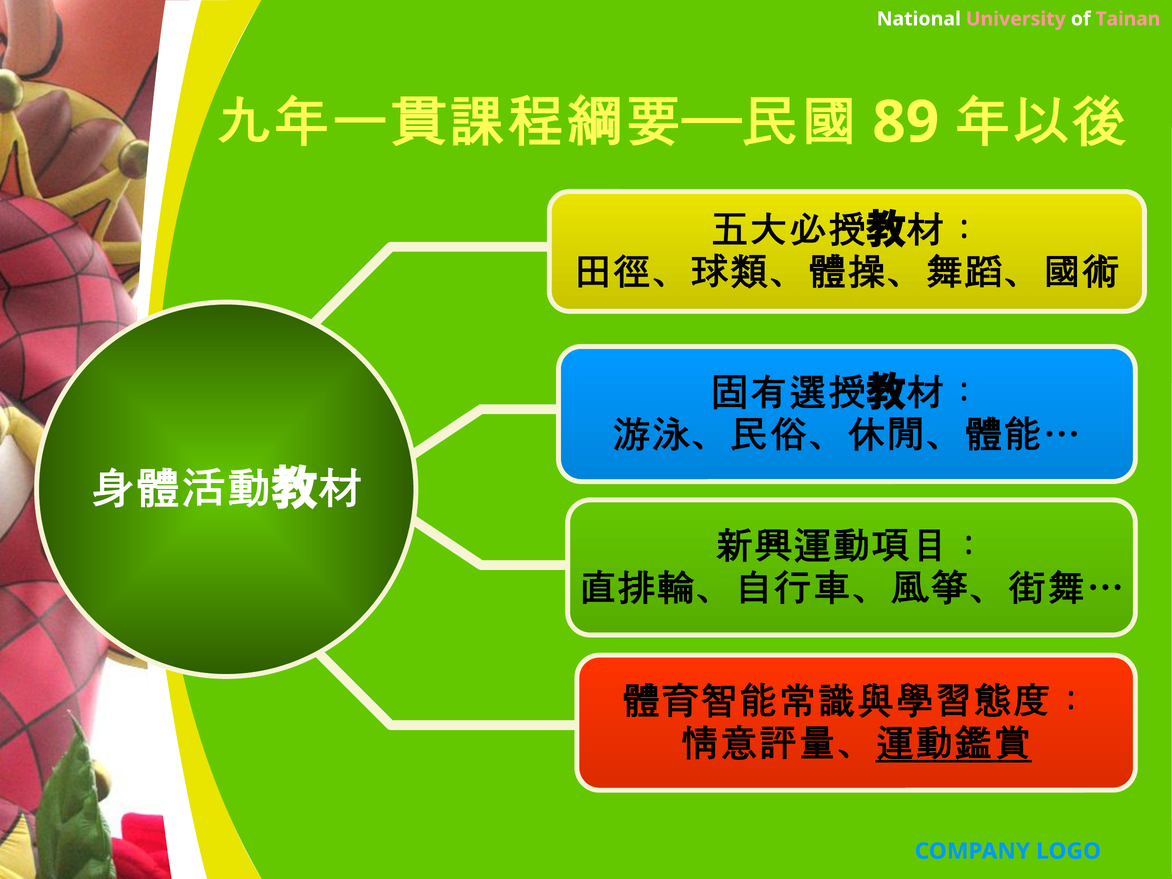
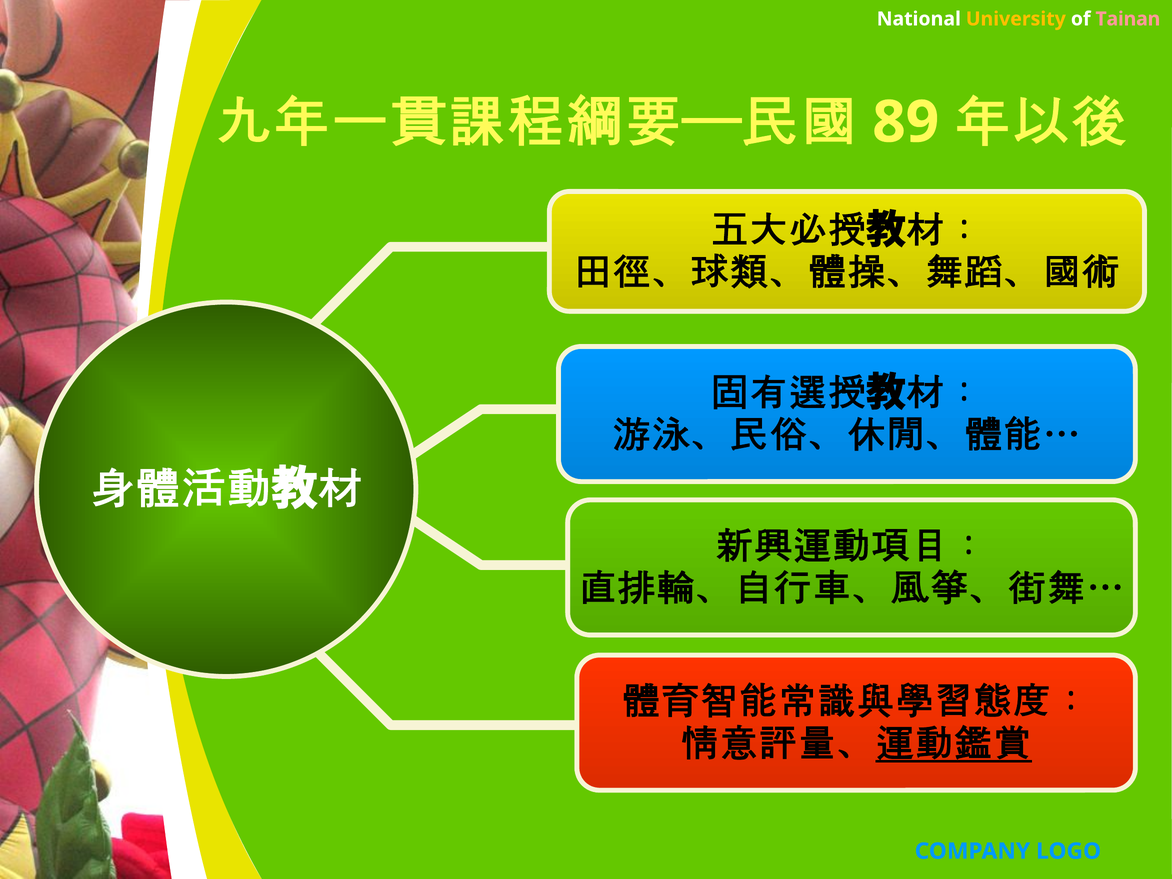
University colour: pink -> yellow (1016, 19)
